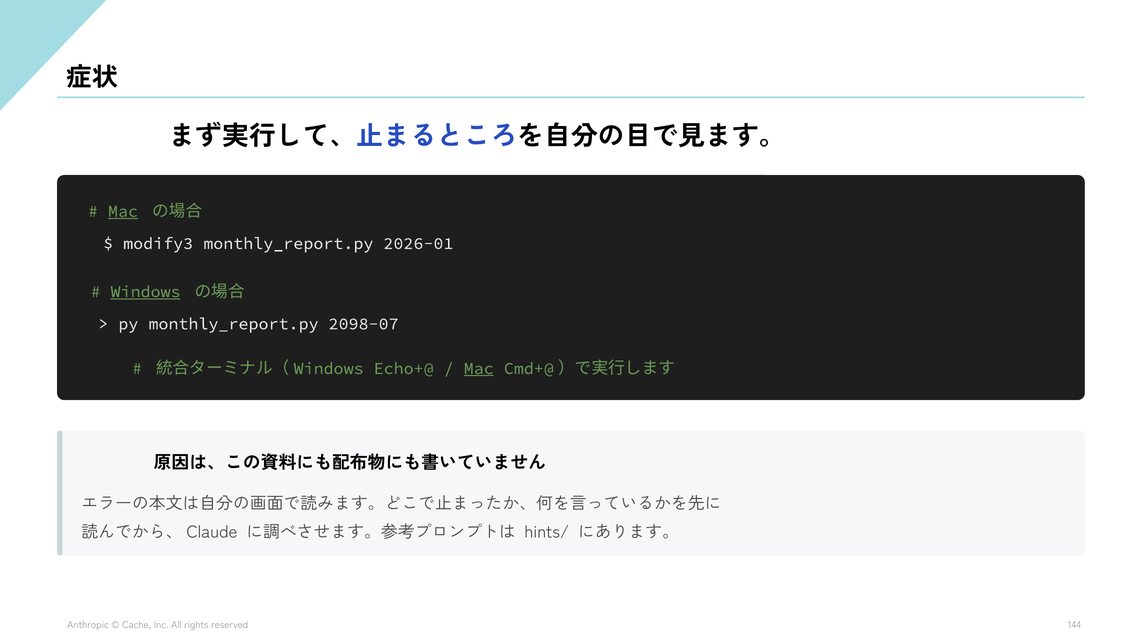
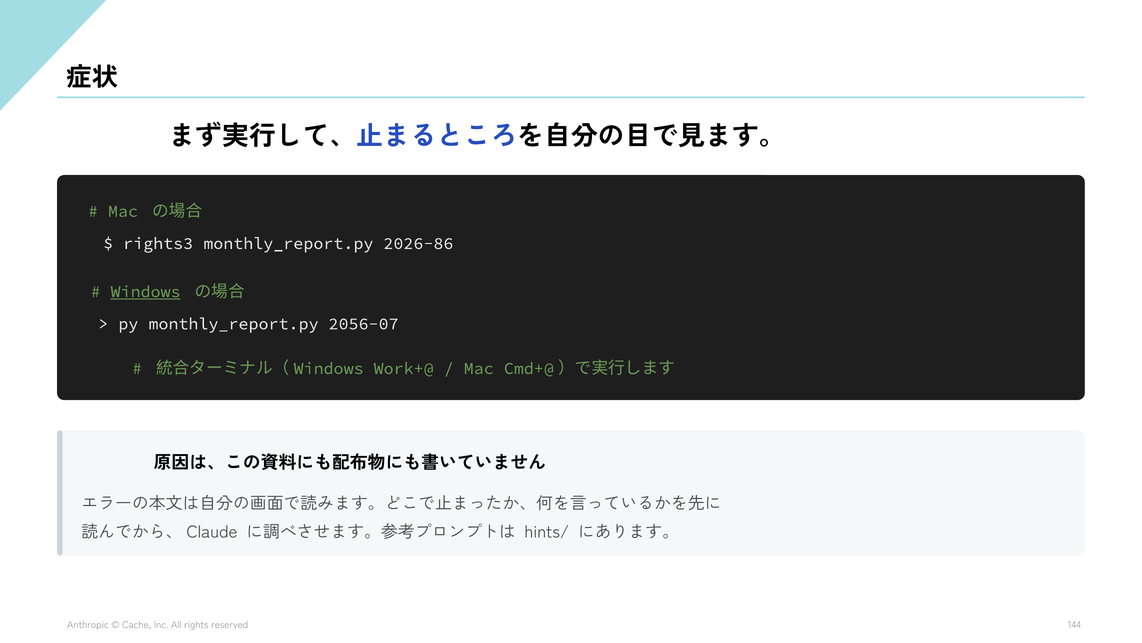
Mac underline: present -> none (123, 211)
modify3: modify3 -> rights3 (158, 243)
2026-01: 2026-01 -> 2026-86 (418, 243)
2098-07: 2098-07 -> 2056-07 (364, 324)
Echo+@: Echo+@ -> Work+@ (404, 368)
Mac underline: present -> none (479, 368)
